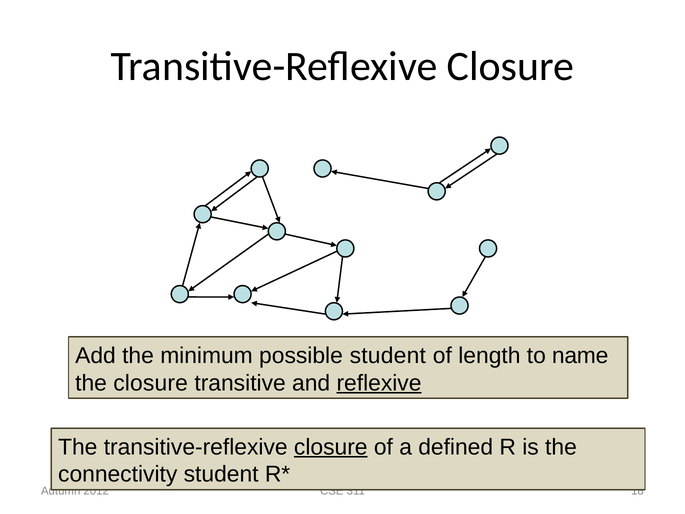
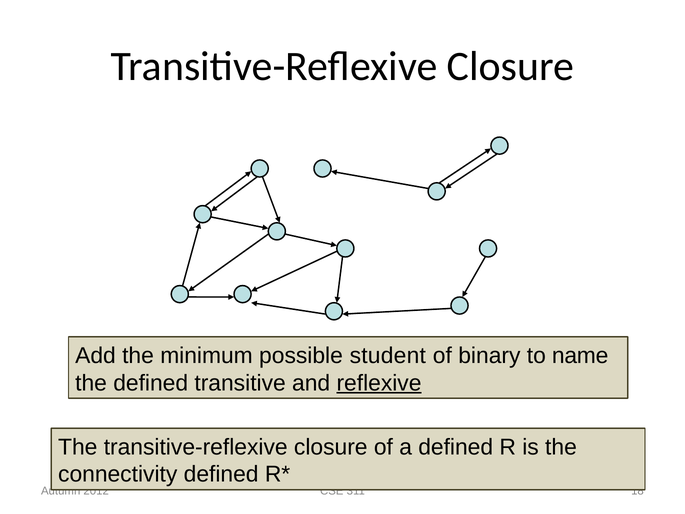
length: length -> binary (489, 355)
the closure: closure -> defined (151, 383)
closure underline: present -> none (331, 447)
connectivity student: student -> defined (221, 474)
